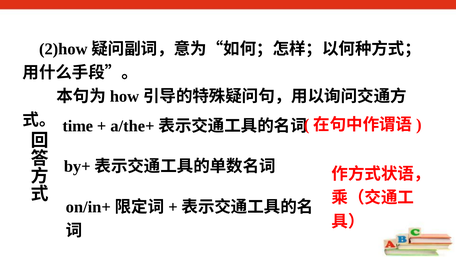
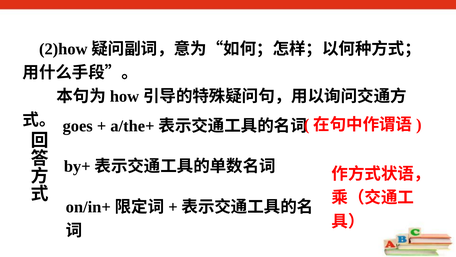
time: time -> goes (78, 126)
